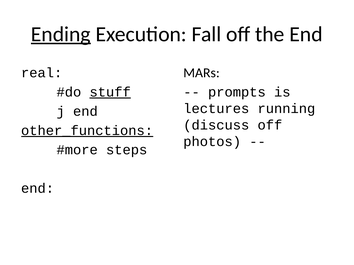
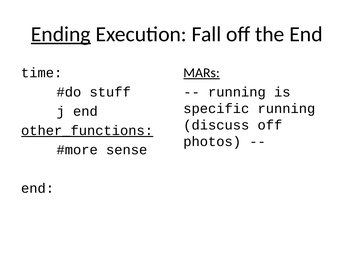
MARs underline: none -> present (202, 73)
real: real -> time (42, 73)
stuff underline: present -> none (110, 92)
prompts: prompts -> running (237, 92)
lectures: lectures -> specific (216, 109)
steps: steps -> sense (127, 150)
